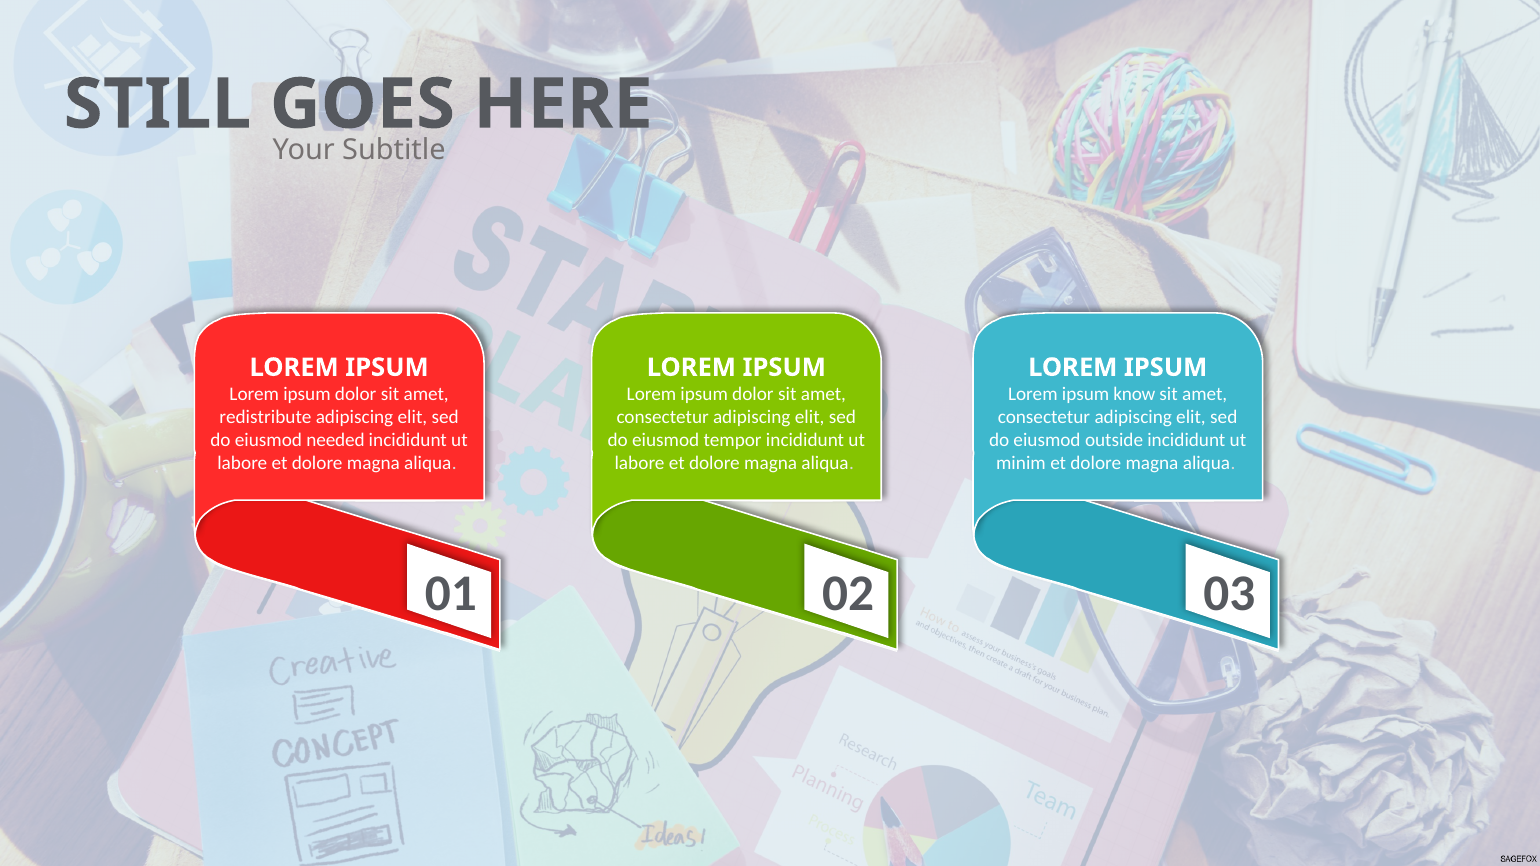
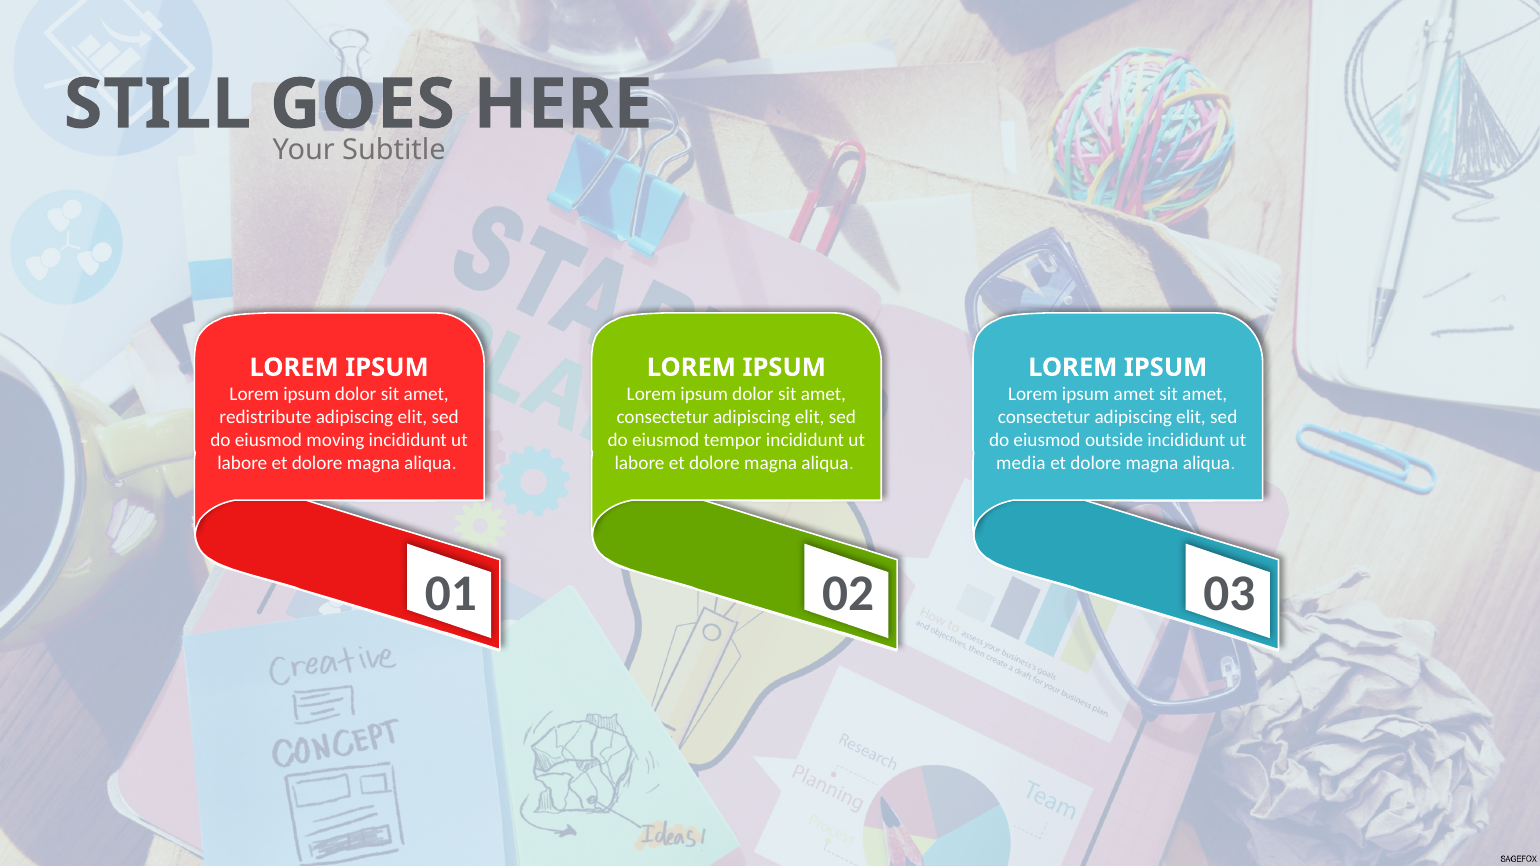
ipsum know: know -> amet (1134, 394)
needed: needed -> moving (335, 440)
minim: minim -> media (1021, 463)
